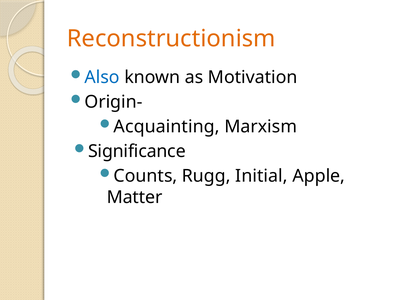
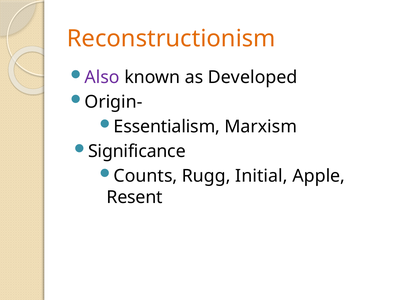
Also colour: blue -> purple (102, 77)
Motivation: Motivation -> Developed (253, 77)
Acquainting: Acquainting -> Essentialism (167, 127)
Matter: Matter -> Resent (135, 197)
